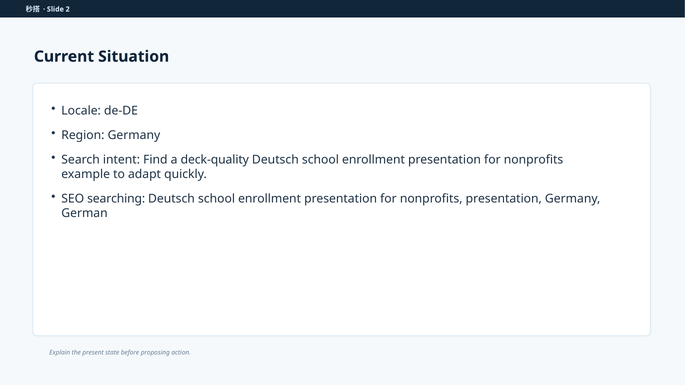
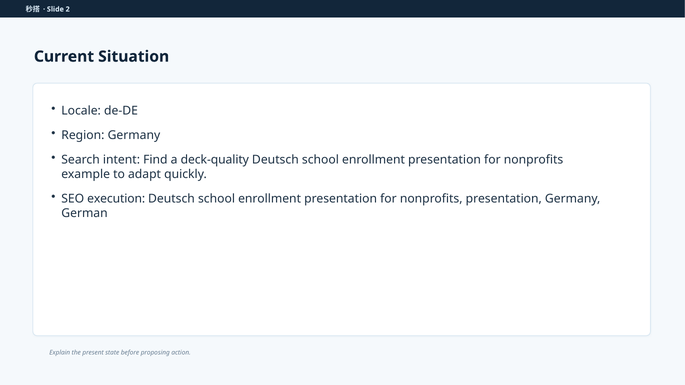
searching: searching -> execution (116, 199)
